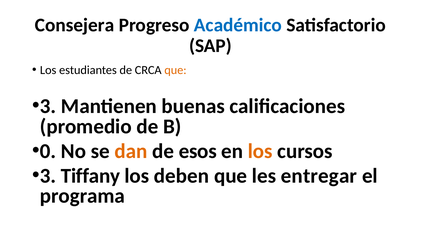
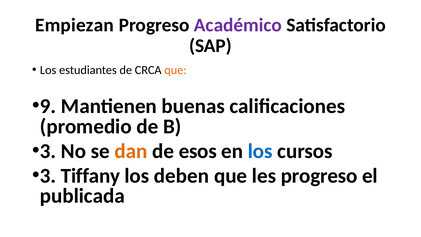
Consejera: Consejera -> Empiezan (74, 25)
Académico colour: blue -> purple (238, 25)
3: 3 -> 9 (48, 106)
0: 0 -> 3 (48, 151)
los colour: orange -> blue (260, 151)
les entregar: entregar -> progreso (319, 176)
programa: programa -> publicada (82, 196)
